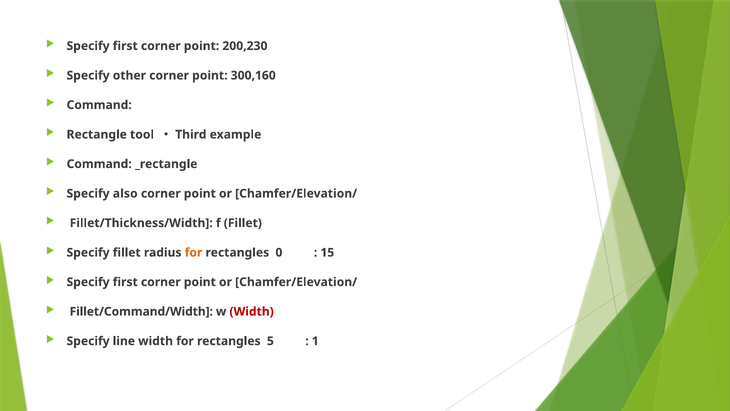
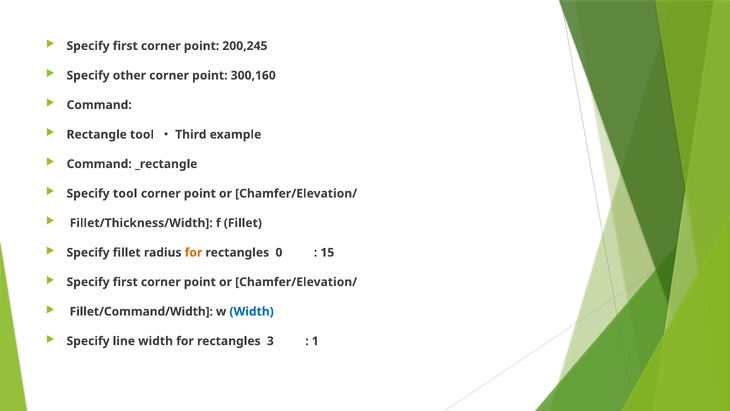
200,230: 200,230 -> 200,245 (245, 46)
Specify also: also -> tool (125, 193)
Width colour: red -> blue (252, 311)
5: 5 -> 3 (270, 341)
